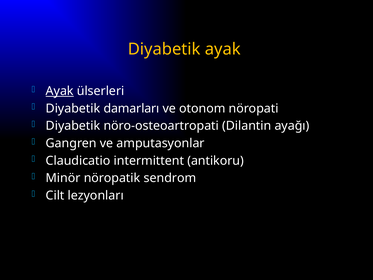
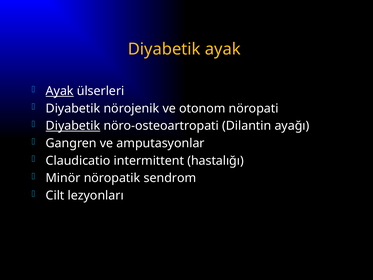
damarları: damarları -> nörojenik (131, 108)
Diyabetik underline: none -> present (73, 126)
antikoru: antikoru -> hastalığı (216, 161)
